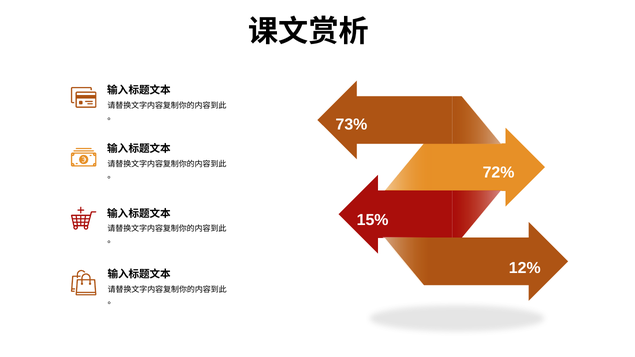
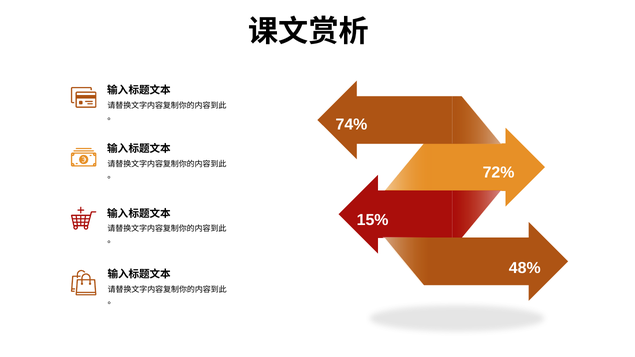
73%: 73% -> 74% (351, 125)
12%: 12% -> 48% (525, 268)
